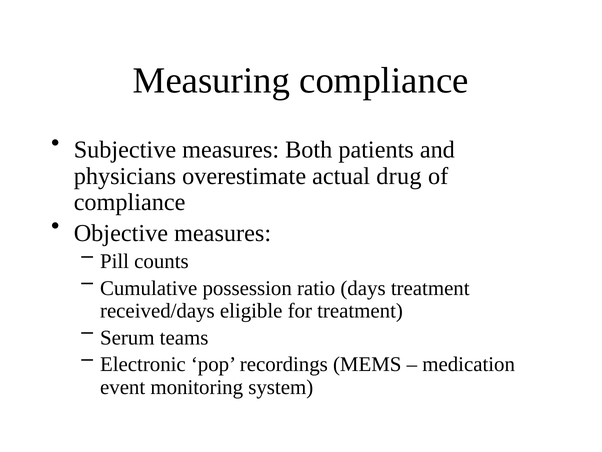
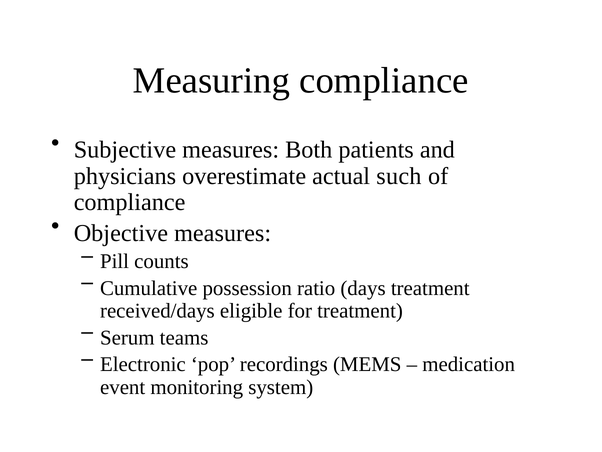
drug: drug -> such (399, 176)
